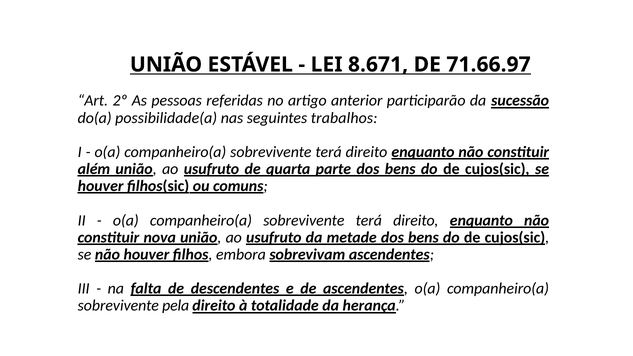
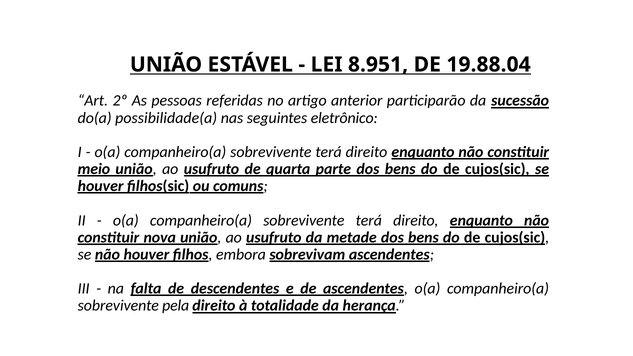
8.671: 8.671 -> 8.951 (378, 65)
71.66.97: 71.66.97 -> 19.88.04 (489, 65)
trabalhos: trabalhos -> eletrônico (344, 118)
além: além -> meio (94, 169)
